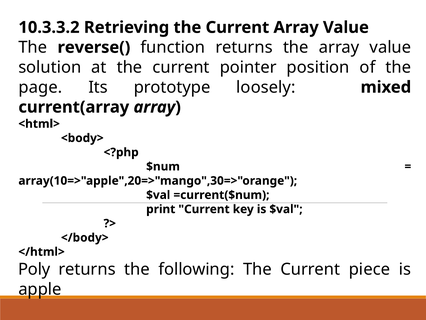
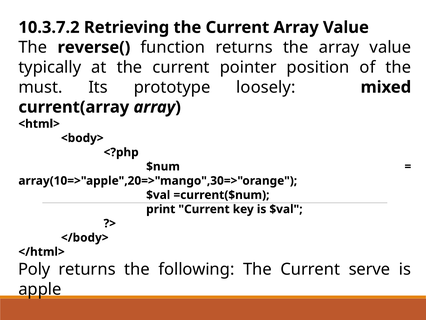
10.3.3.2: 10.3.3.2 -> 10.3.7.2 (49, 27)
solution: solution -> typically (50, 67)
page: page -> must (40, 87)
piece: piece -> serve (370, 269)
